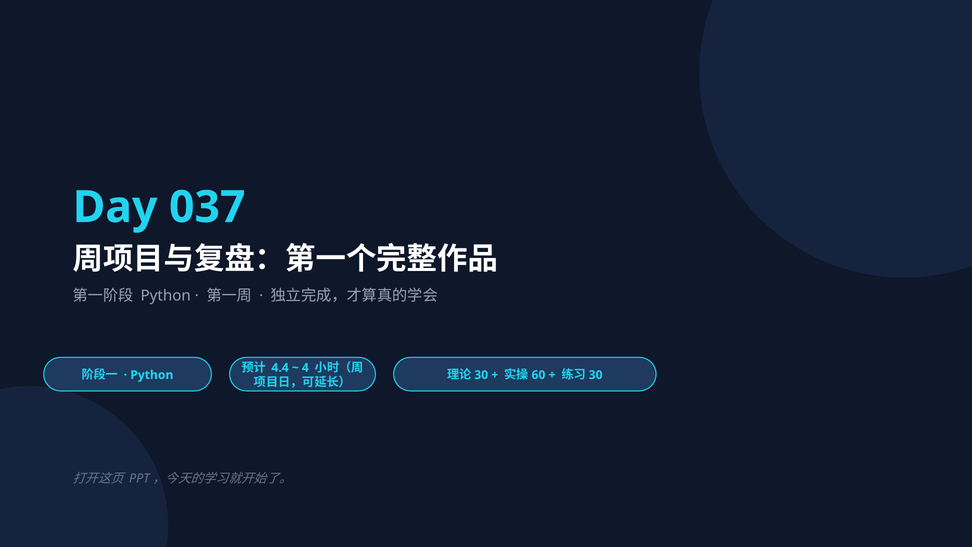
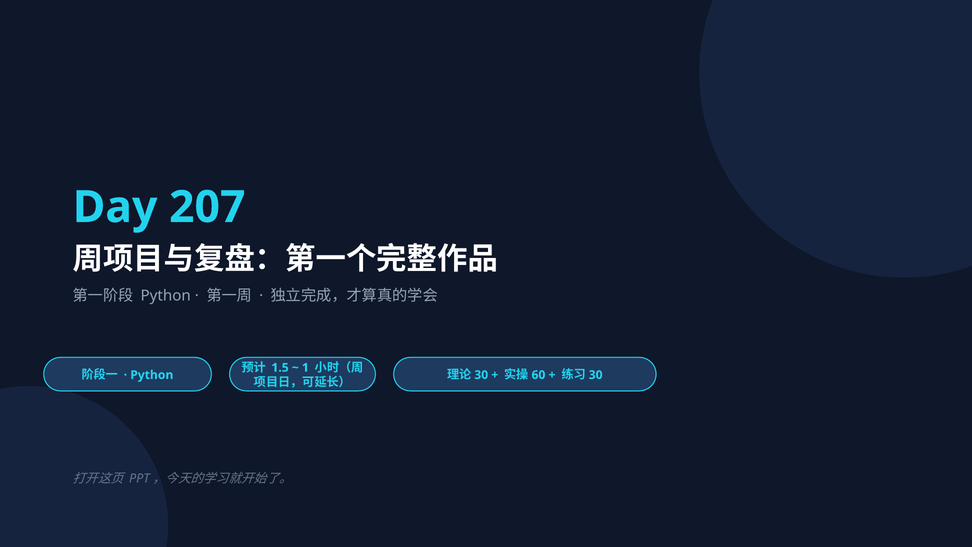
037: 037 -> 207 (207, 207)
4.4: 4.4 -> 1.5 (280, 368)
4: 4 -> 1 (305, 368)
